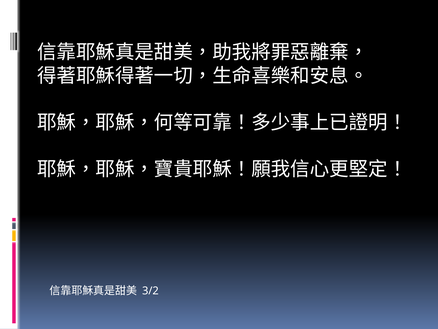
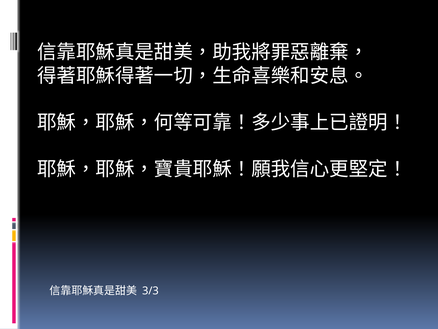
3/2: 3/2 -> 3/3 (150, 291)
